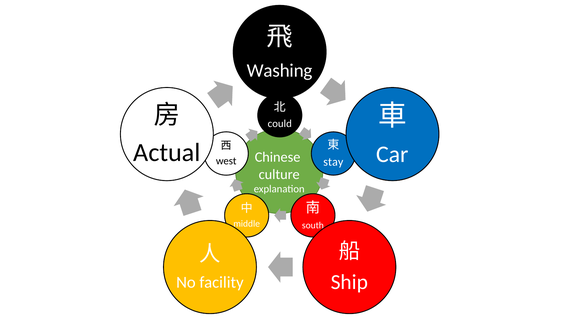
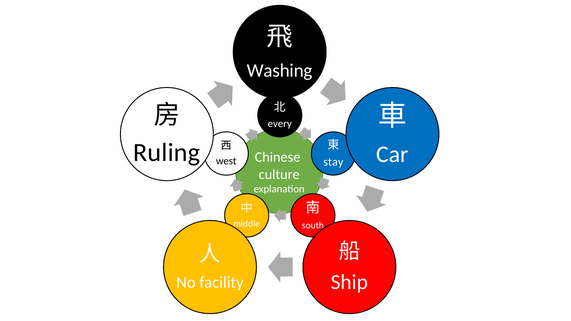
could: could -> every (280, 124)
Actual: Actual -> Ruling (167, 153)
